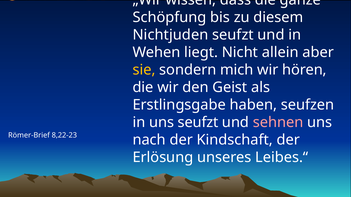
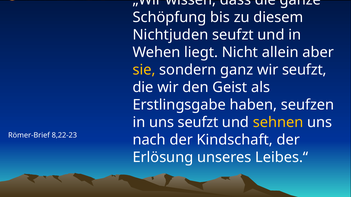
mich: mich -> ganz (237, 70)
wir hören: hören -> seufzt (304, 70)
sehnen colour: pink -> yellow (278, 123)
